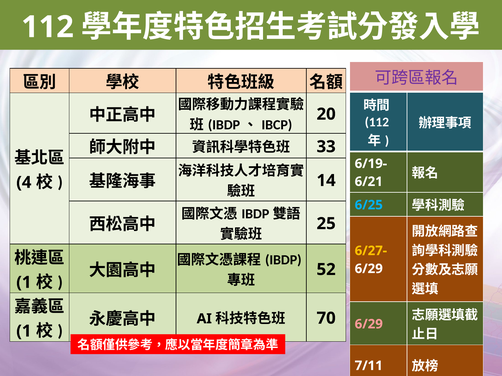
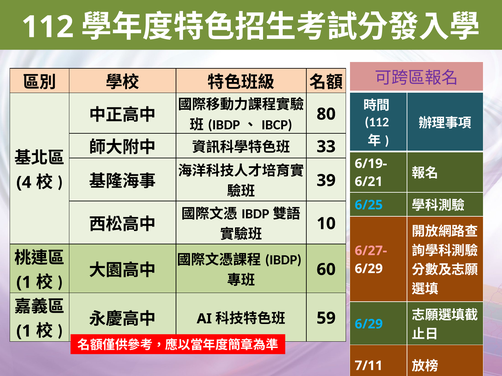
20: 20 -> 80 (326, 114)
14: 14 -> 39 (326, 181)
25: 25 -> 10 (326, 224)
6/27- colour: yellow -> pink (371, 251)
52: 52 -> 60 (326, 270)
70: 70 -> 59 (326, 319)
6/29 colour: pink -> light blue (369, 324)
